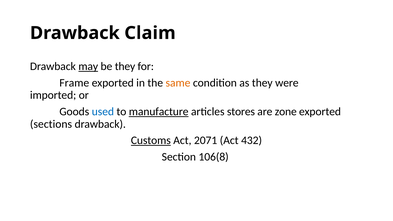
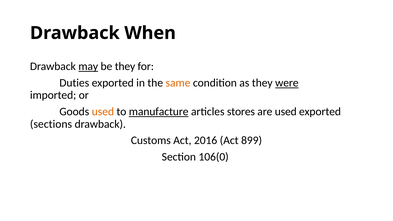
Claim: Claim -> When (150, 33)
Frame: Frame -> Duties (74, 83)
were underline: none -> present (287, 83)
used colour: blue -> orange (103, 112)
are zone: zone -> used (286, 112)
Customs underline: present -> none (151, 141)
2071: 2071 -> 2016 (206, 141)
432: 432 -> 899 (252, 141)
106(8: 106(8 -> 106(0 (214, 157)
